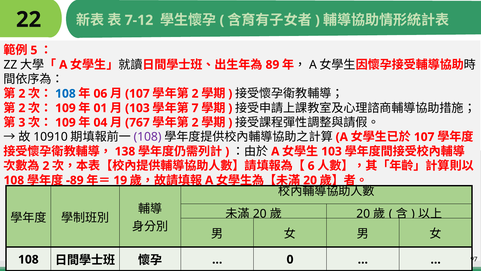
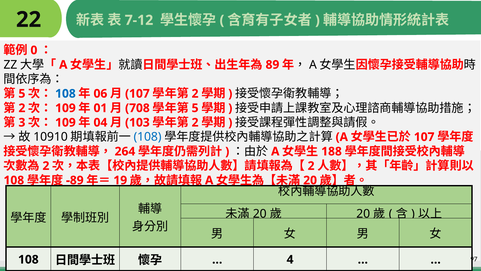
5: 5 -> 0 (34, 50)
2: 2 -> 5 (22, 94)
103: 103 -> 708 (137, 108)
7: 7 -> 5 (195, 108)
767: 767 -> 103 (137, 122)
108 colour: purple -> blue (148, 137)
138: 138 -> 264 (125, 151)
103: 103 -> 188 (332, 151)
6: 6 -> 2 (311, 166)
0: 0 -> 4 (290, 259)
